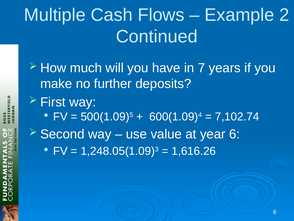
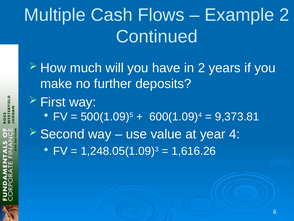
in 7: 7 -> 2 (201, 68)
7,102.74: 7,102.74 -> 9,373.81 (237, 116)
year 6: 6 -> 4 (234, 134)
